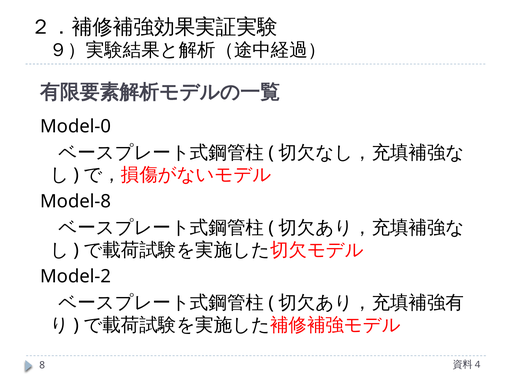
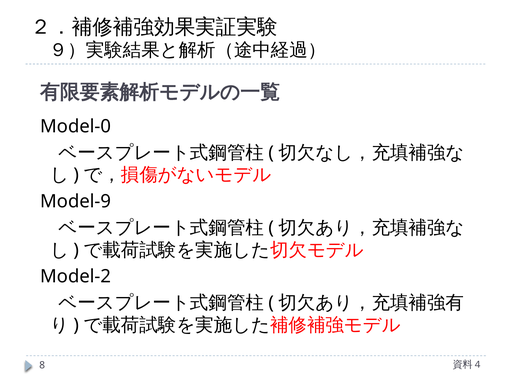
Model-8: Model-8 -> Model-9 (76, 201)
